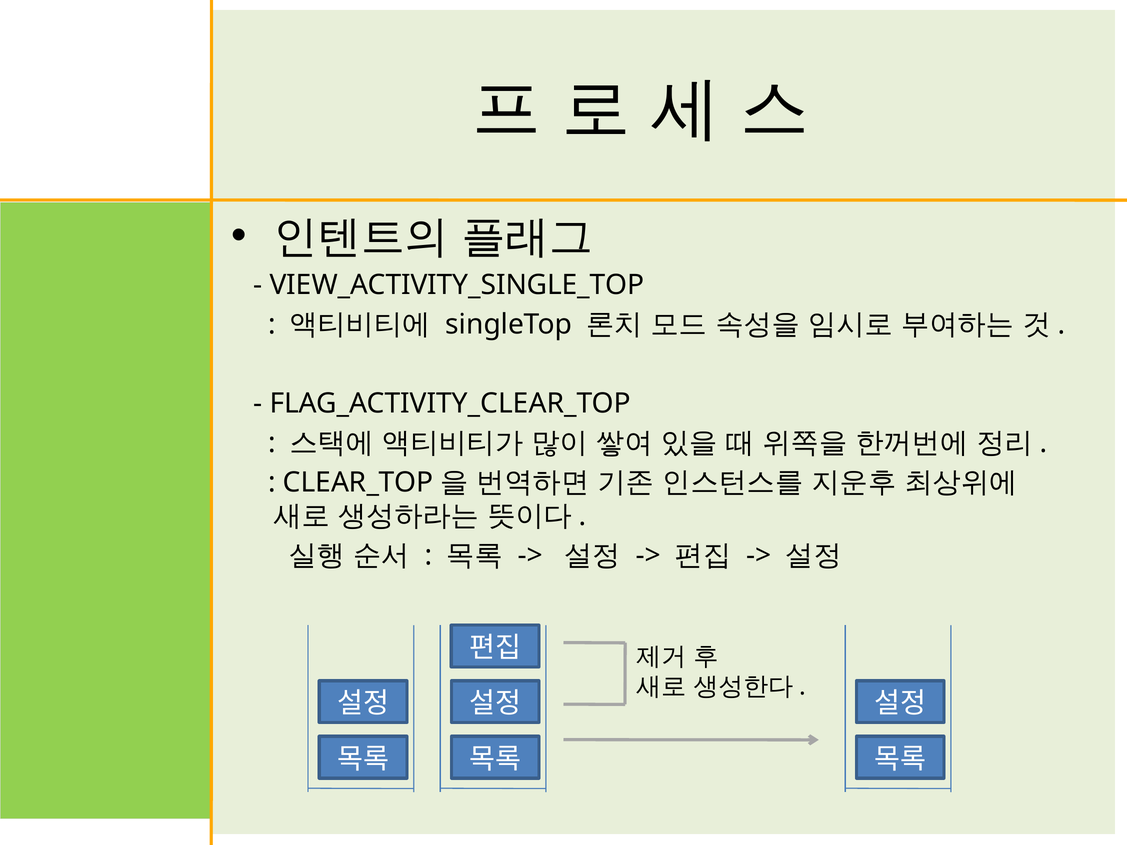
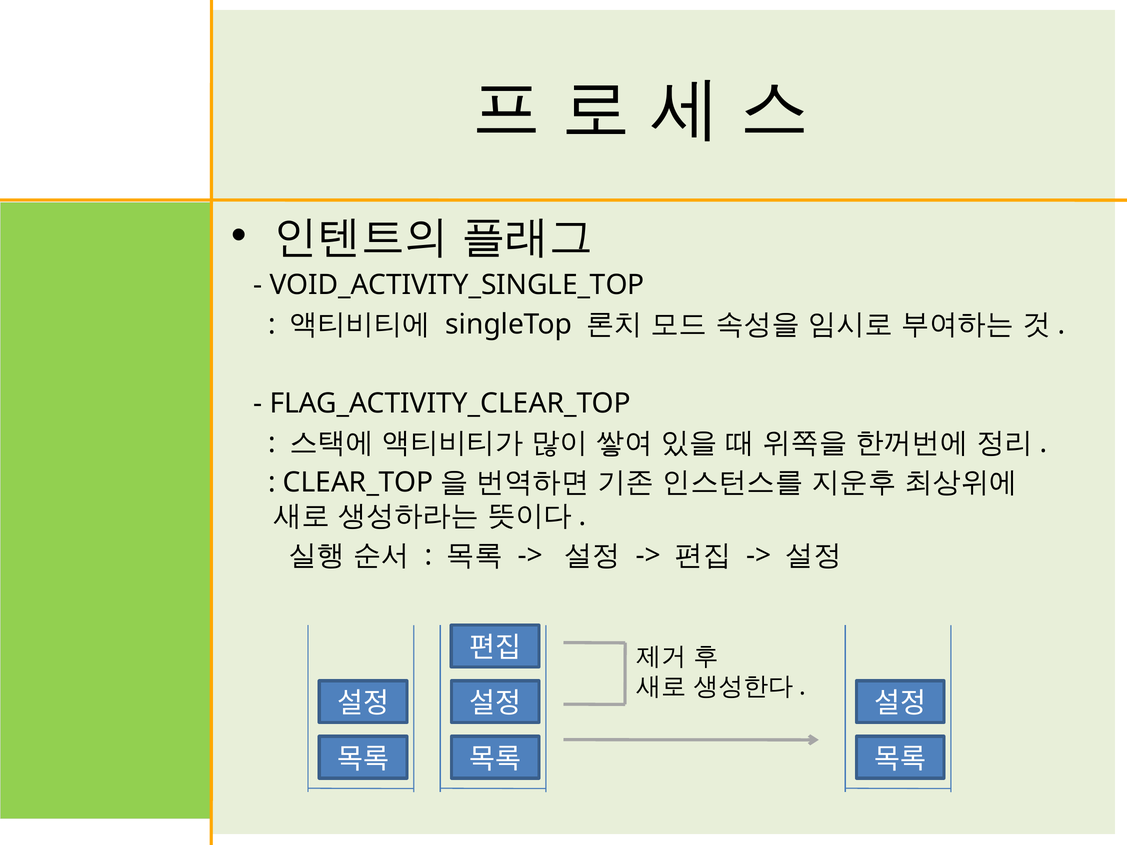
VIEW_ACTIVITY_SINGLE_TOP: VIEW_ACTIVITY_SINGLE_TOP -> VOID_ACTIVITY_SINGLE_TOP (457, 285)
